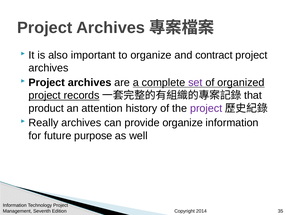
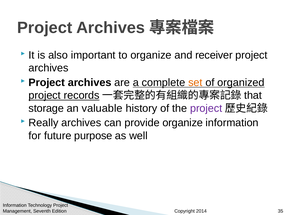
contract: contract -> receiver (214, 55)
set colour: purple -> orange (195, 82)
product: product -> storage (46, 108)
attention: attention -> valuable (102, 108)
